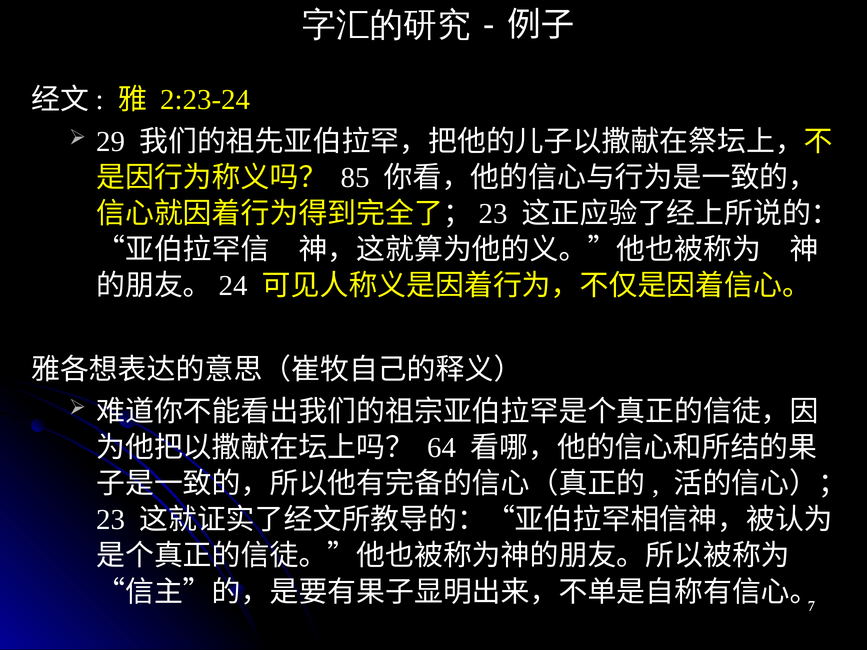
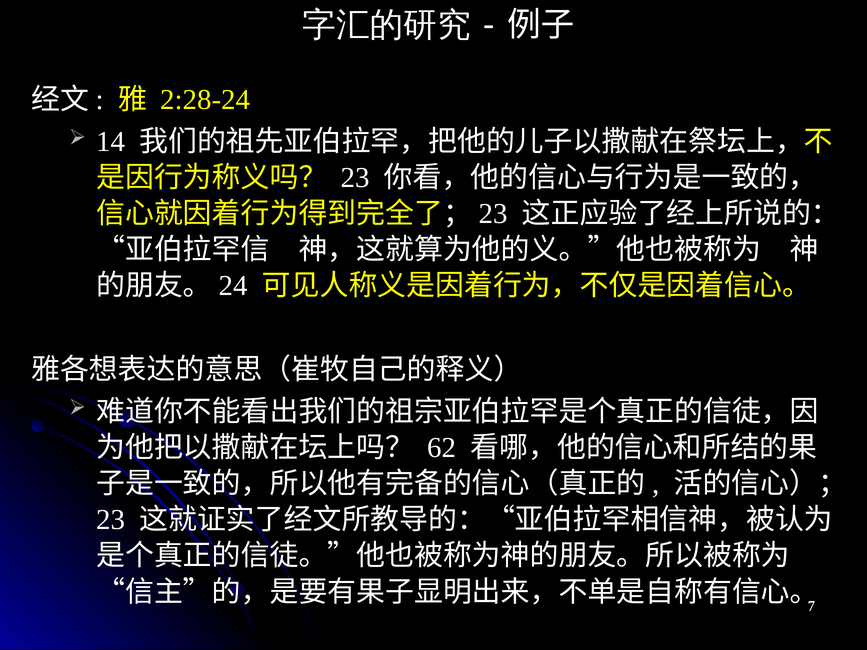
2:23-24: 2:23-24 -> 2:28-24 (205, 100)
29: 29 -> 14 (111, 142)
85: 85 -> 23 (355, 178)
64: 64 -> 62 (442, 448)
